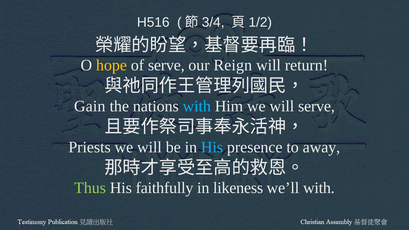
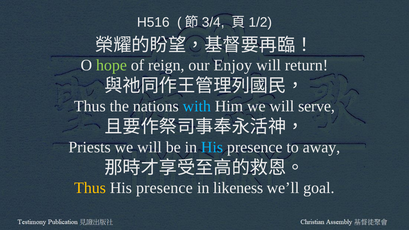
hope colour: yellow -> light green (111, 65)
of serve: serve -> reign (166, 65)
Reign: Reign -> Enjoy (233, 65)
Gain: Gain -> Thus (90, 106)
Thus colour: light green -> yellow (90, 188)
faithfully: faithfully -> presence (164, 188)
we’ll with: with -> goal (319, 188)
